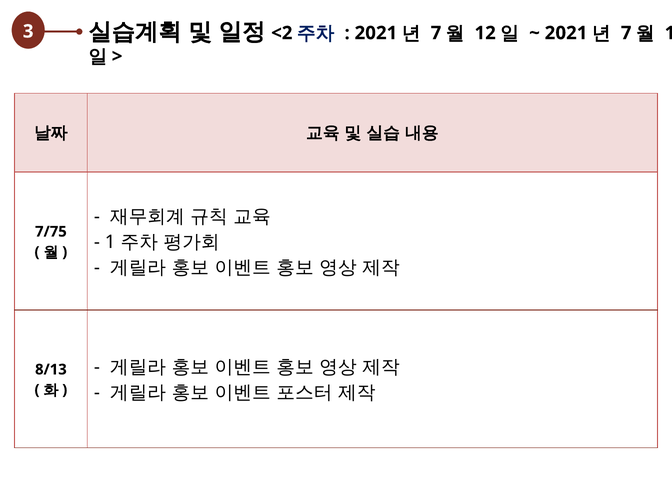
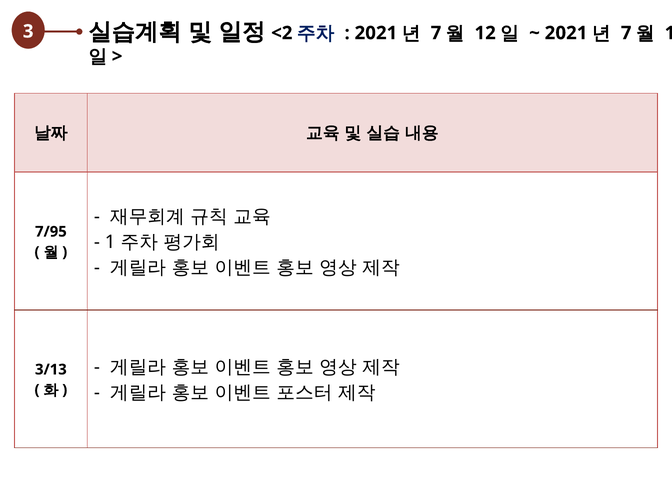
7/75: 7/75 -> 7/95 (51, 232)
8/13: 8/13 -> 3/13 (51, 370)
